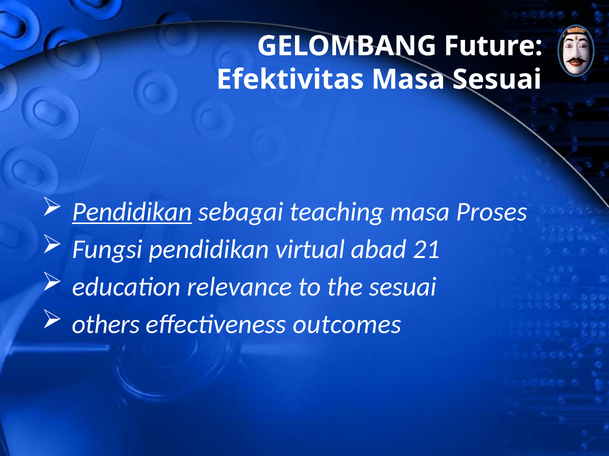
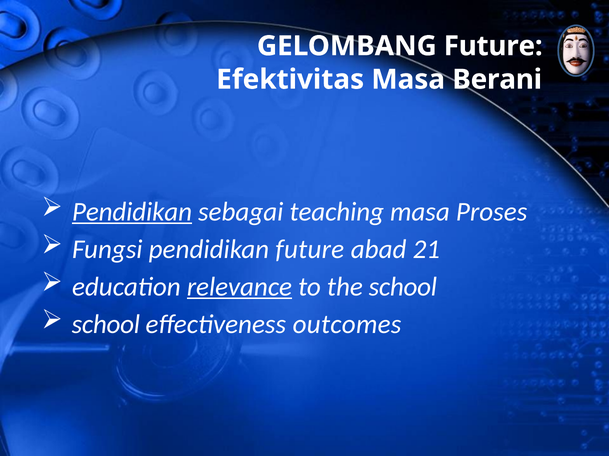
Masa Sesuai: Sesuai -> Berani (497, 80)
pendidikan virtual: virtual -> future (310, 250)
relevance underline: none -> present (239, 287)
the sesuai: sesuai -> school (403, 287)
others: others -> school (106, 325)
